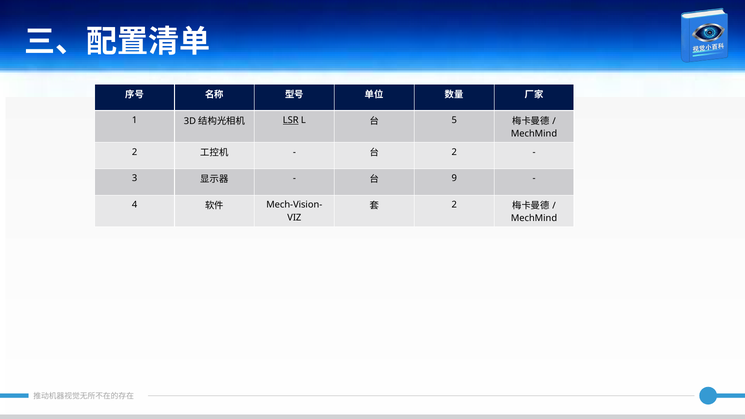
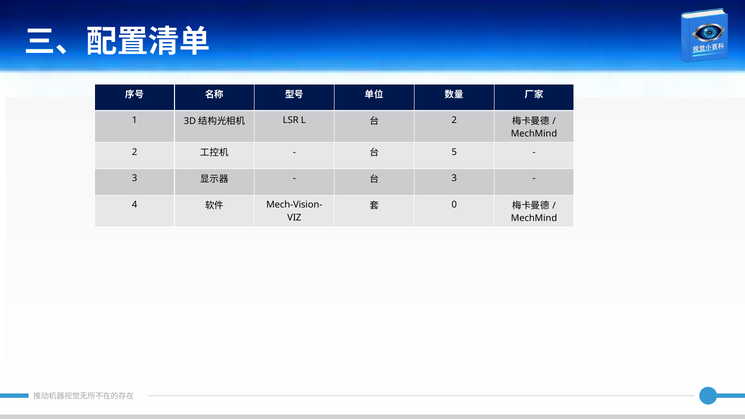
LSR underline: present -> none (291, 120)
5: 5 -> 2 (454, 120)
2: 2 -> 5 (454, 152)
9: 9 -> 3 (454, 178)
2: 2 -> 0 (454, 205)
